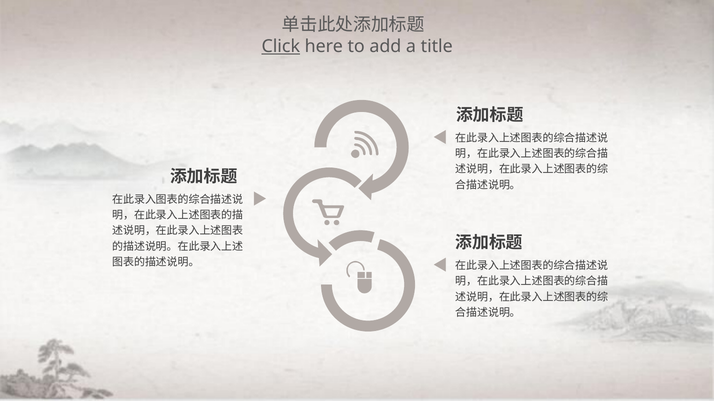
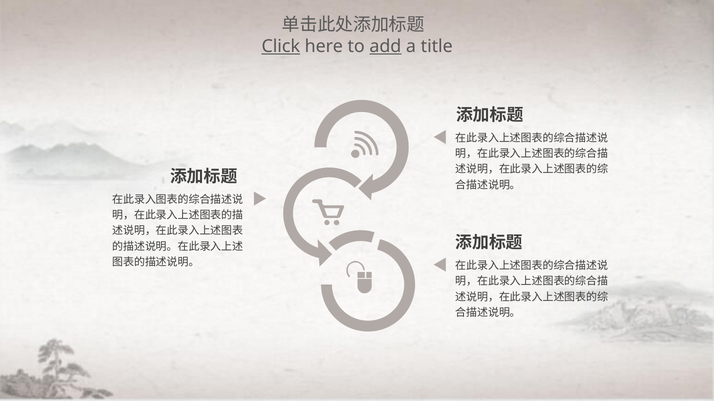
add underline: none -> present (385, 46)
